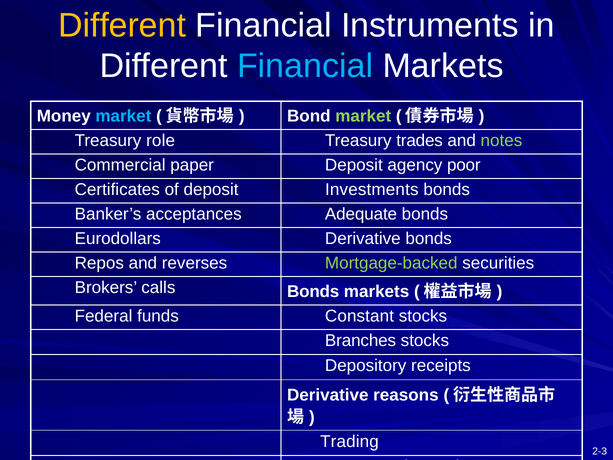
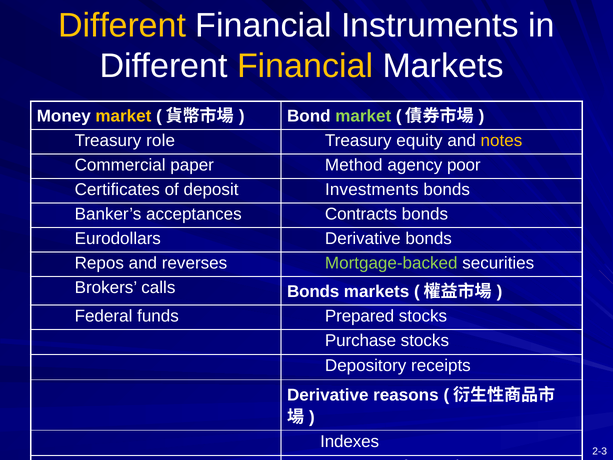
Financial colour: light blue -> yellow (305, 66)
market colour: light blue -> yellow (123, 116)
trades: trades -> equity (419, 141)
notes colour: light green -> yellow (501, 141)
paper Deposit: Deposit -> Method (354, 165)
Adequate: Adequate -> Contracts (361, 214)
Constant: Constant -> Prepared (360, 316)
Branches: Branches -> Purchase (361, 340)
Trading: Trading -> Indexes (350, 441)
